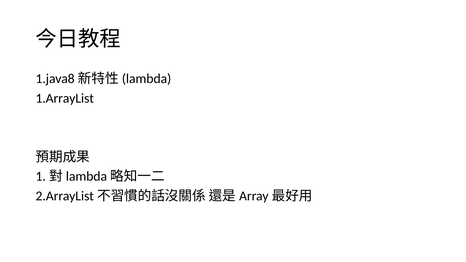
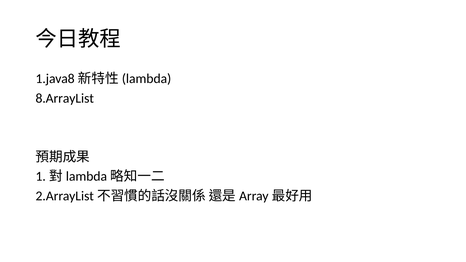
1.ArrayList: 1.ArrayList -> 8.ArrayList (65, 98)
